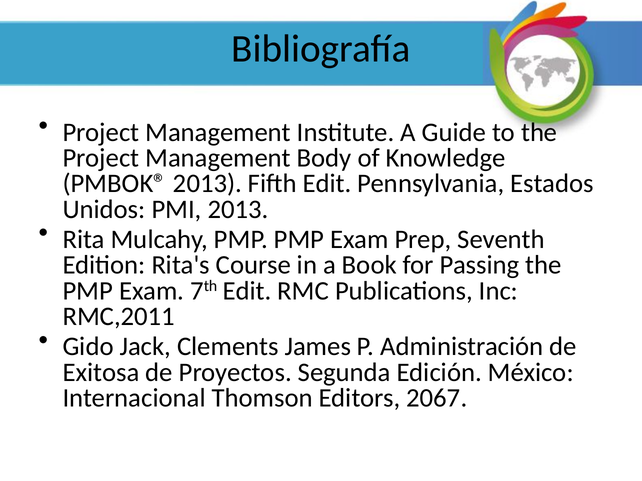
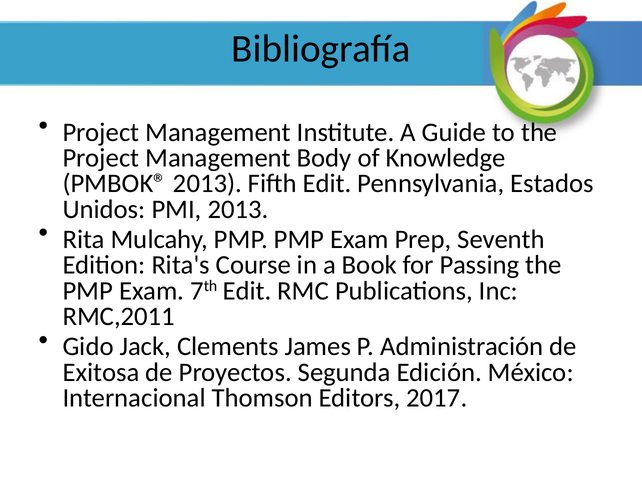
2067: 2067 -> 2017 (437, 398)
